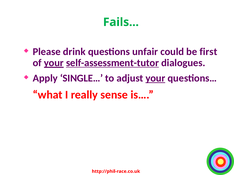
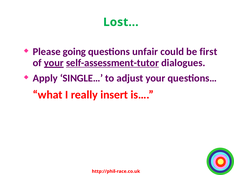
Fails: Fails -> Lost (121, 22)
drink: drink -> going (74, 52)
your underline: present -> none (155, 78)
sense: sense -> insert (114, 95)
